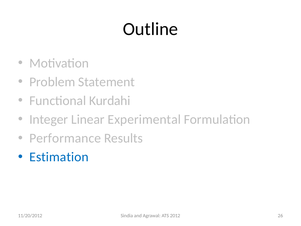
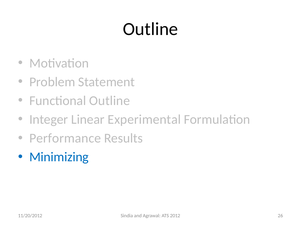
Functional Kurdahi: Kurdahi -> Outline (110, 101)
Estimation: Estimation -> Minimizing (59, 157)
